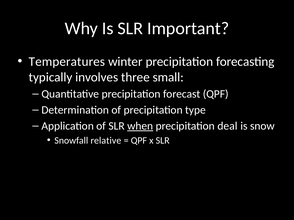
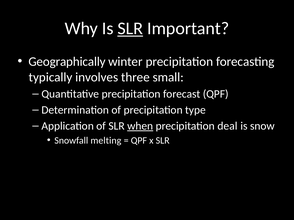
SLR underline: none -> present (130, 28)
Temperatures: Temperatures -> Geographically (67, 62)
relative: relative -> melting (106, 141)
